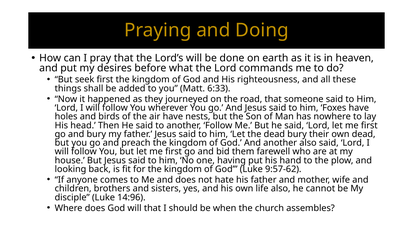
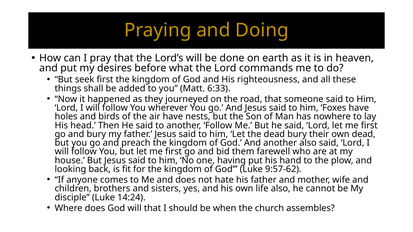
14:96: 14:96 -> 14:24 (131, 198)
